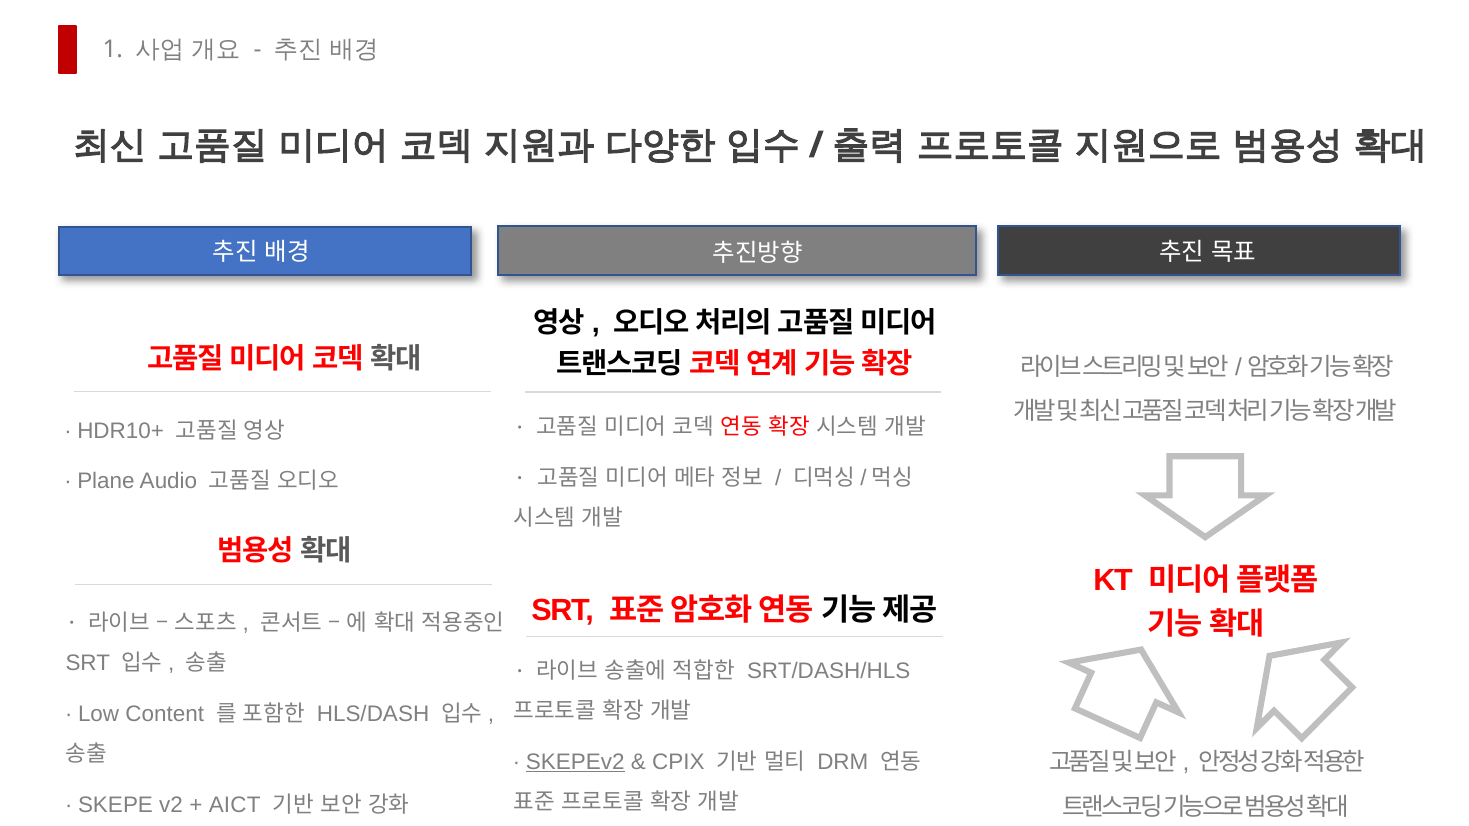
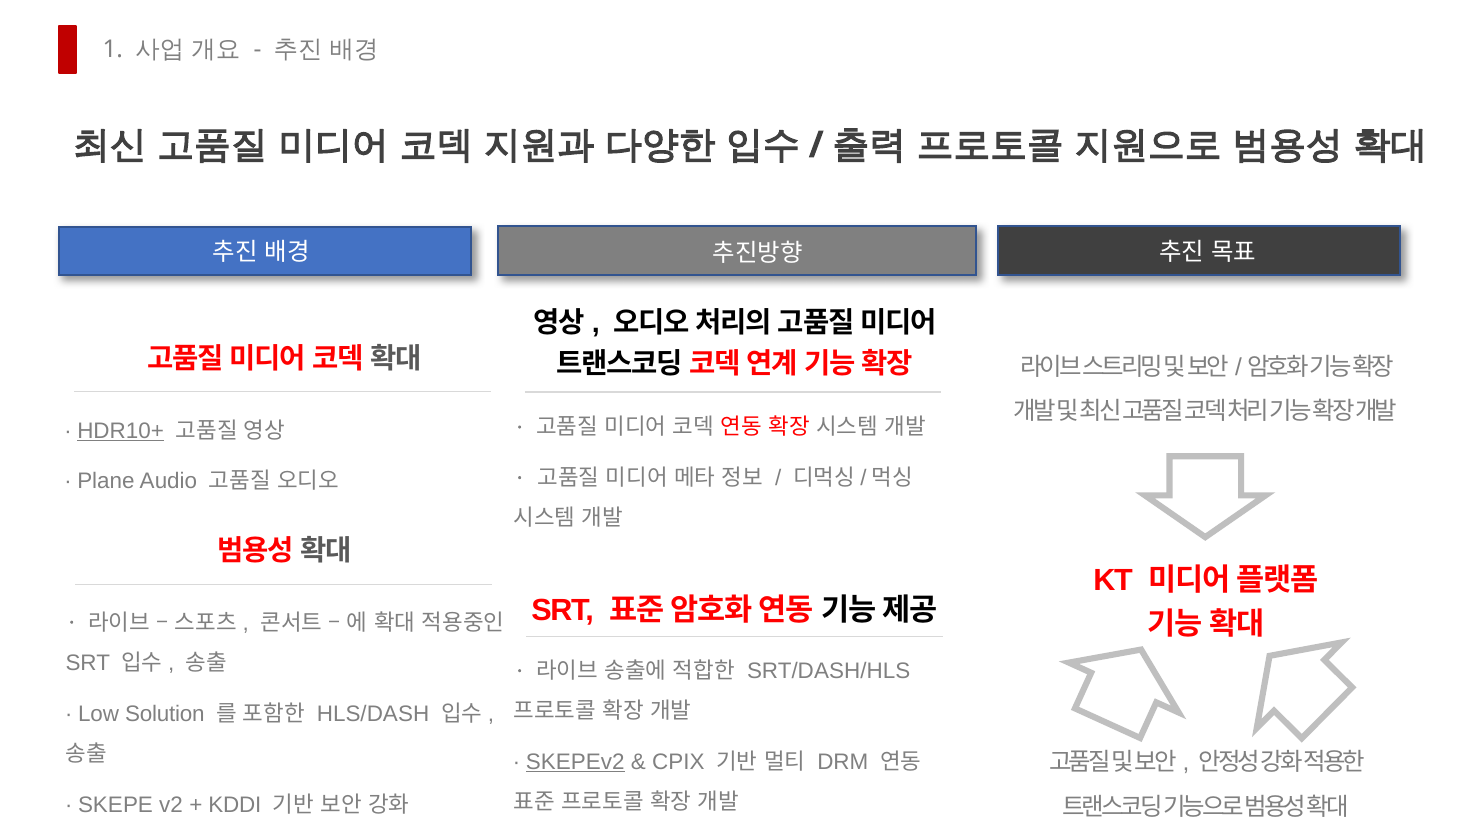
HDR10+ underline: none -> present (121, 431)
Content: Content -> Solution (165, 714)
AICT: AICT -> KDDI (235, 805)
